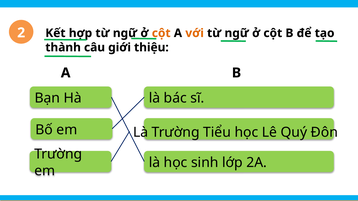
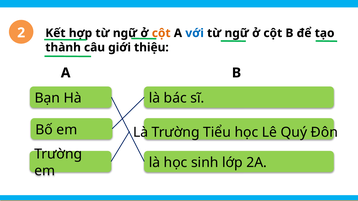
với colour: orange -> blue (195, 33)
